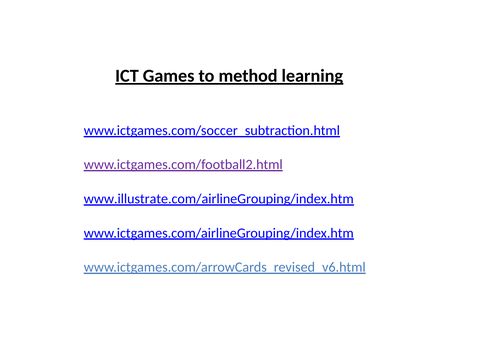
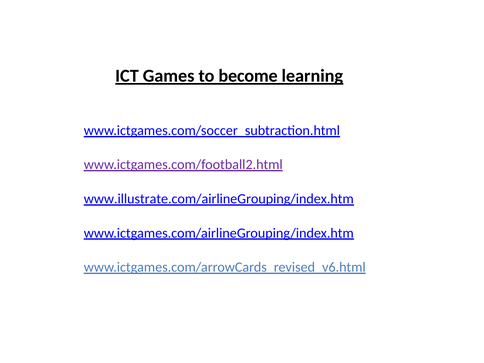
method: method -> become (248, 76)
